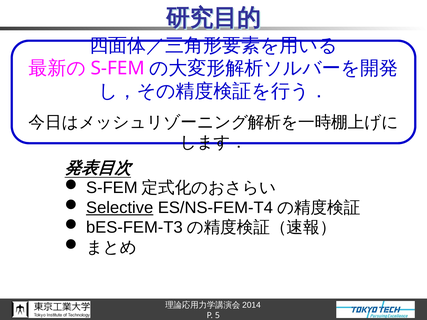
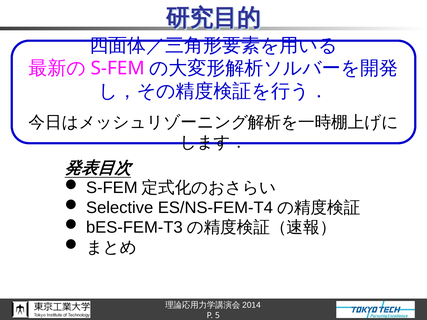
Selective underline: present -> none (120, 208)
